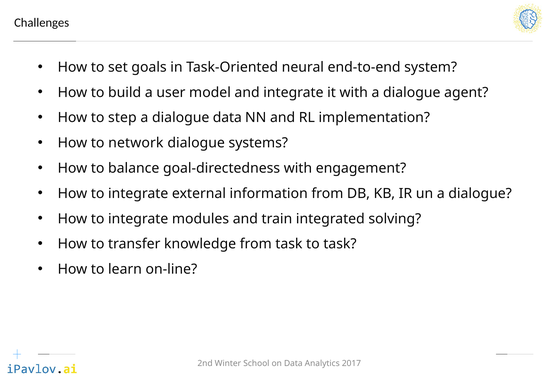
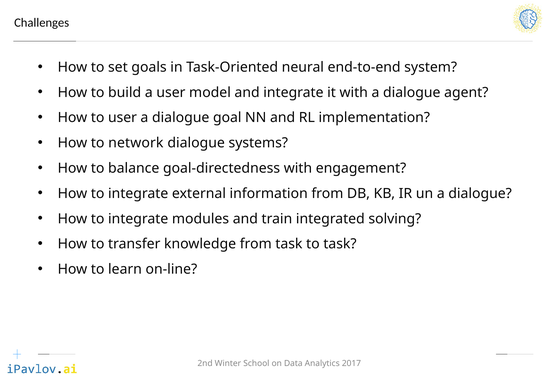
to step: step -> user (122, 118)
dialogue data: data -> goal (227, 118)
